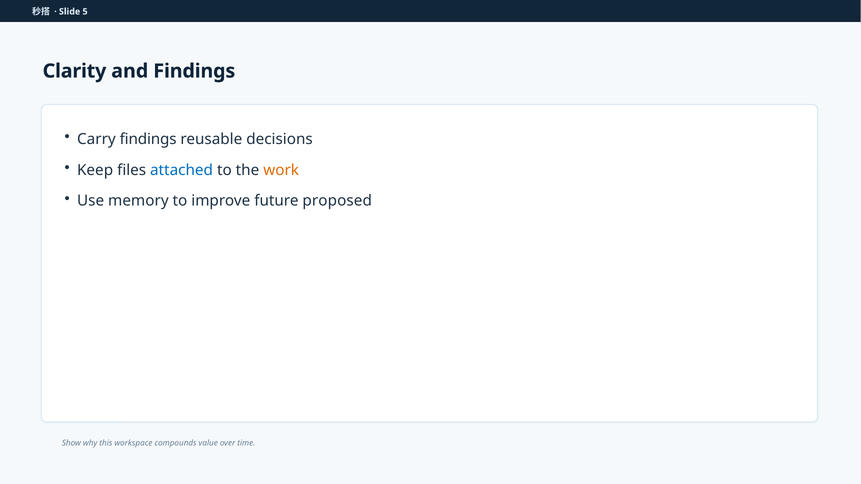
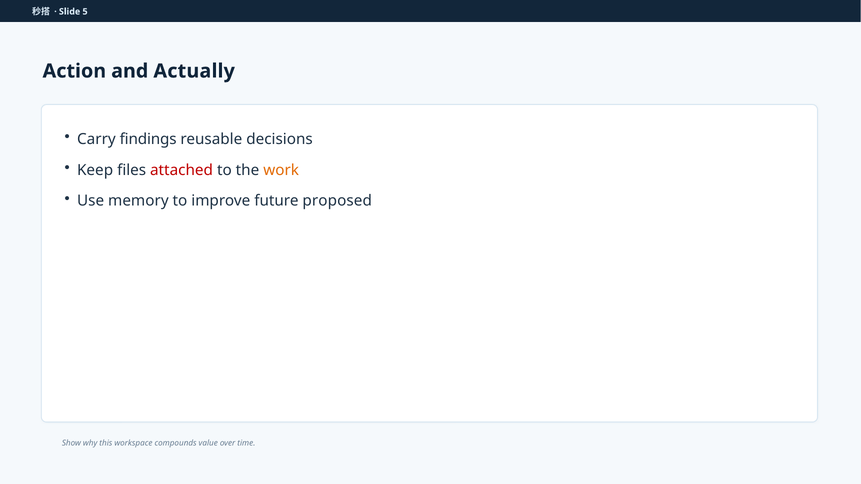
Clarity: Clarity -> Action (74, 71)
and Findings: Findings -> Actually (194, 71)
attached colour: blue -> red (181, 170)
